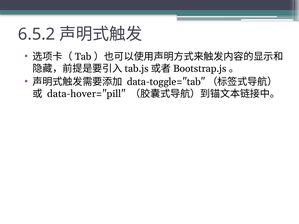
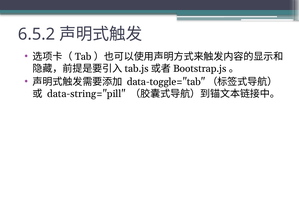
data-hover="pill: data-hover="pill -> data-string="pill (86, 94)
